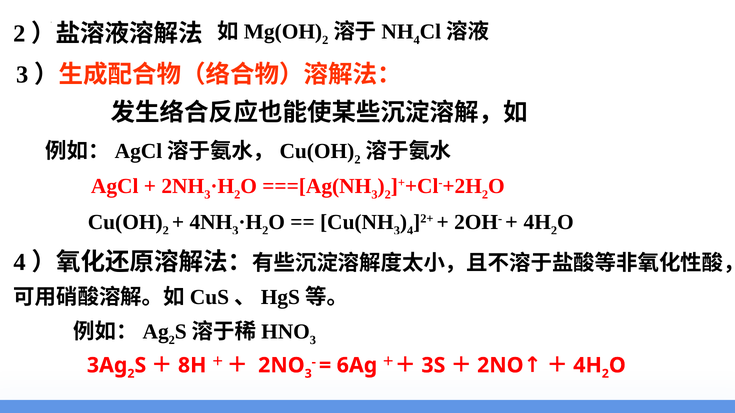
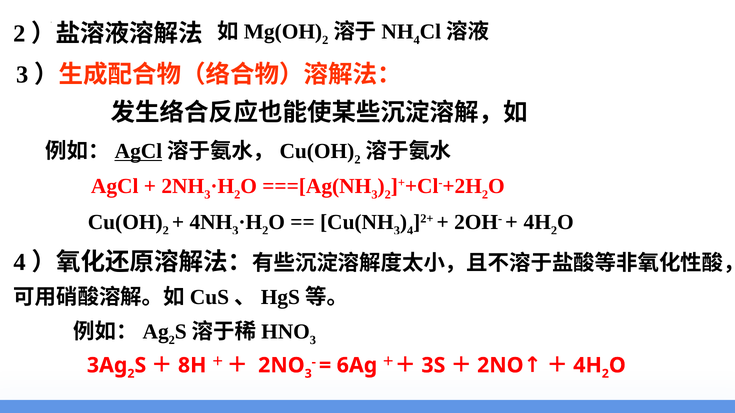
AgCl underline: none -> present (138, 151)
